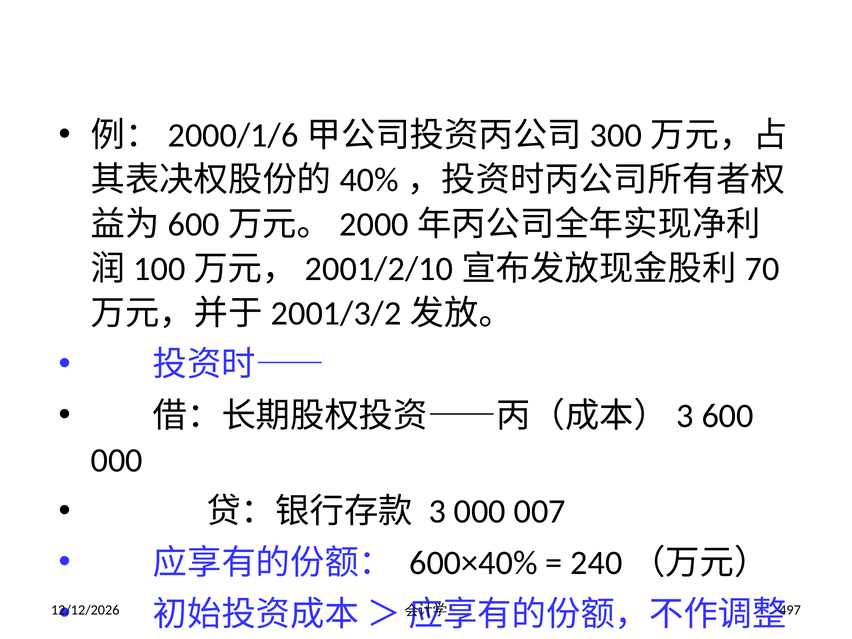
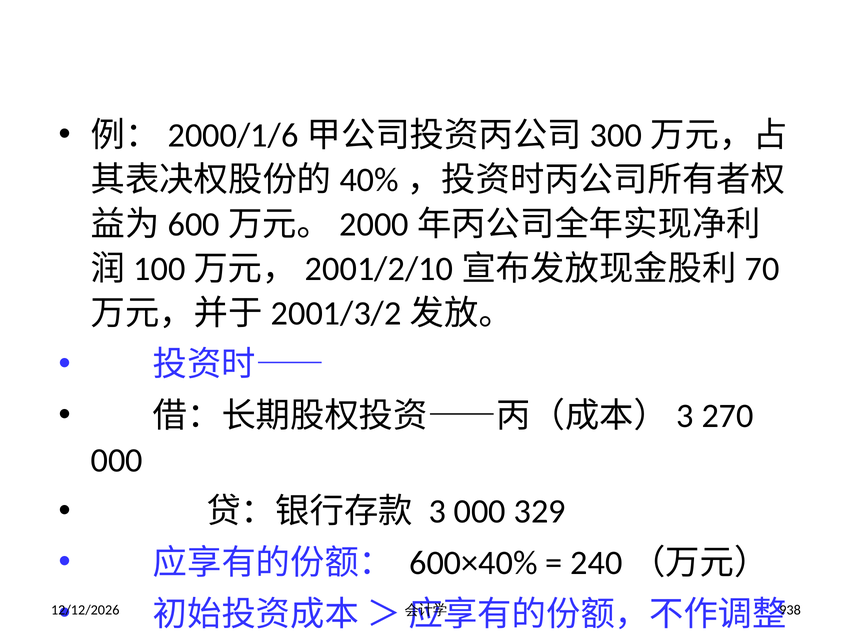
600: 600 -> 270 (728, 416)
007: 007 -> 329 (540, 512)
497: 497 -> 938 (790, 610)
